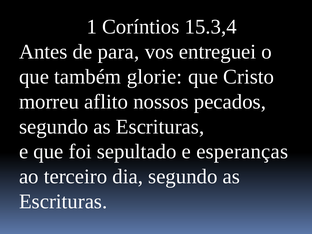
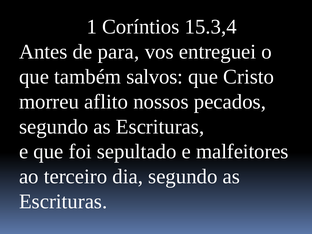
glorie: glorie -> salvos (155, 77)
esperanças: esperanças -> malfeitores (242, 152)
